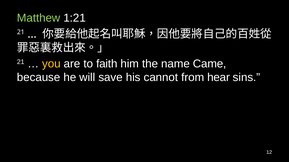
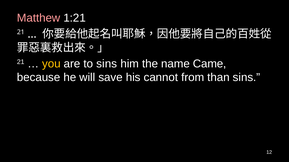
Matthew colour: light green -> pink (39, 18)
to faith: faith -> sins (107, 64)
hear: hear -> than (218, 78)
